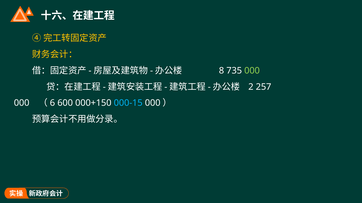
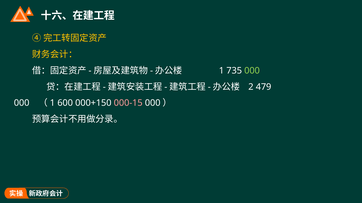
8: 8 -> 1 (221, 71)
257: 257 -> 479 (264, 87)
6: 6 -> 1 (52, 103)
000-15 colour: light blue -> pink (128, 103)
